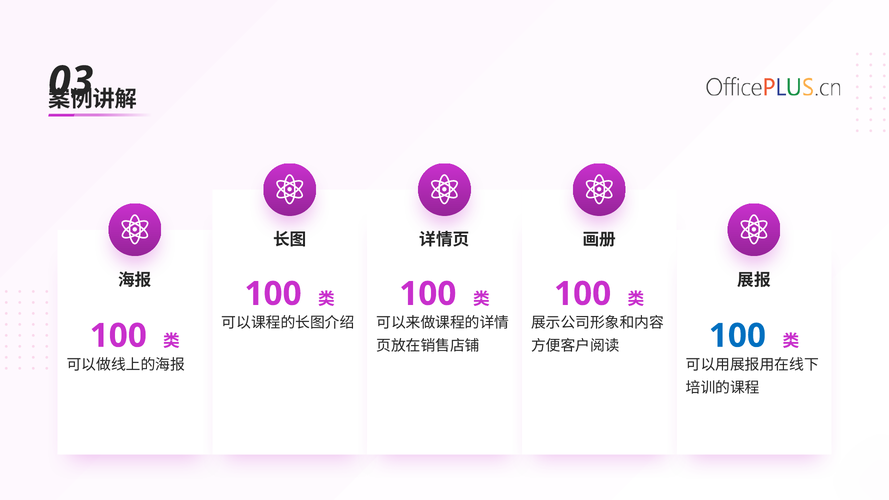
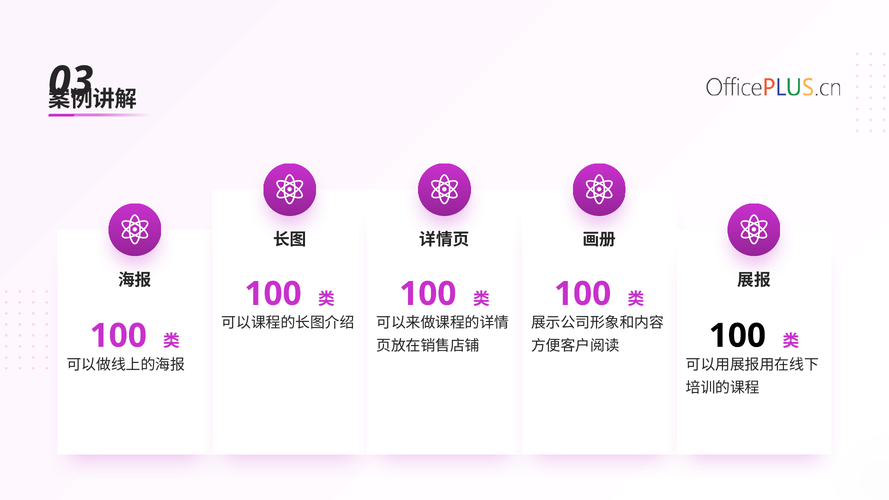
100 colour: blue -> black (737, 336)
